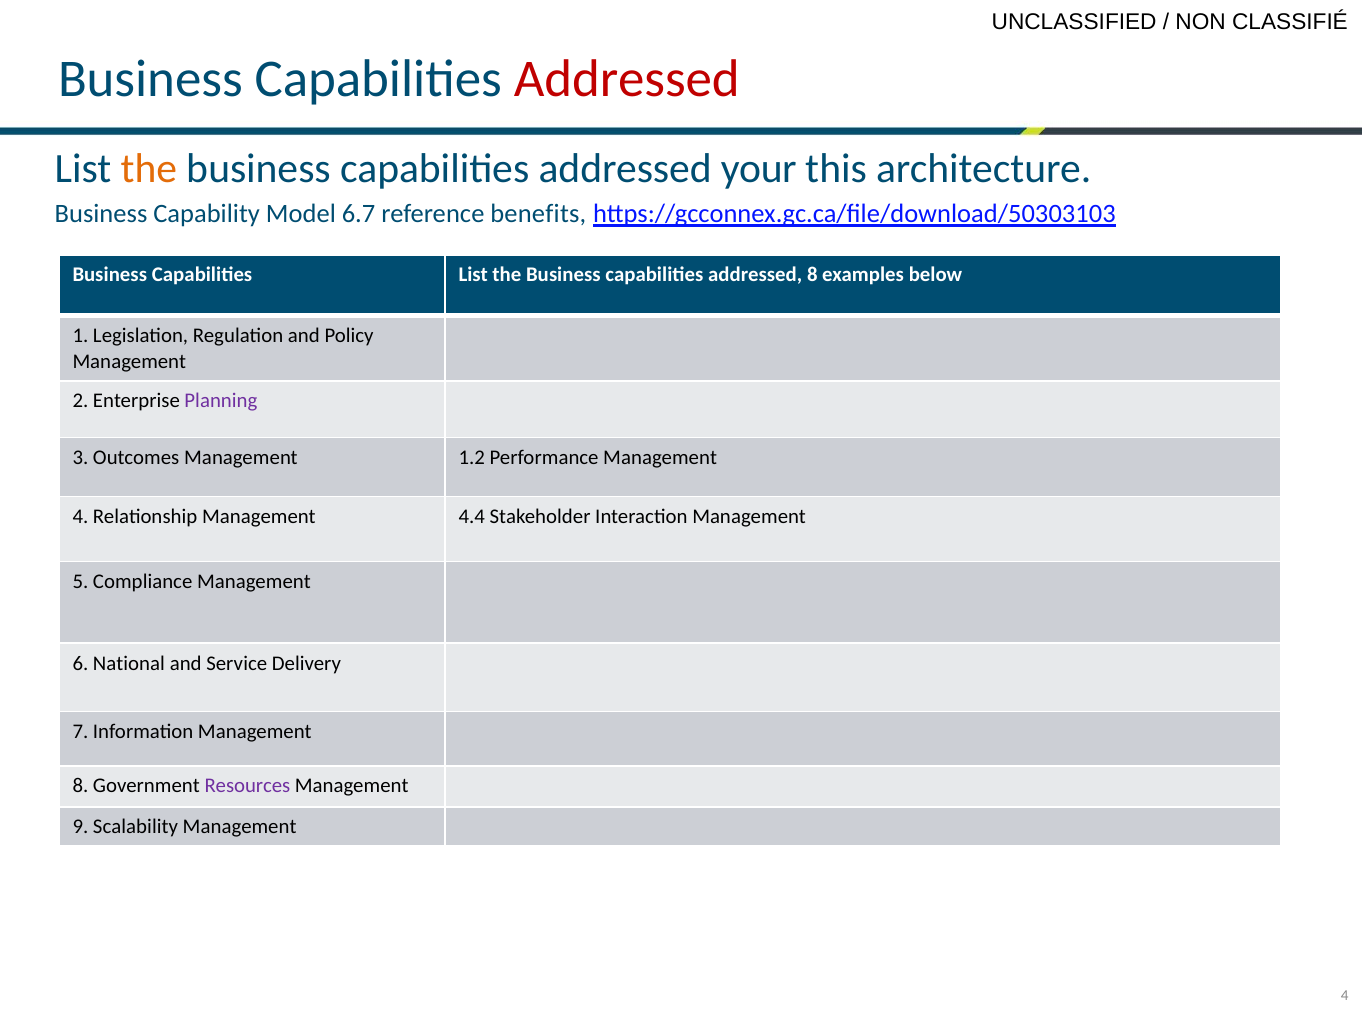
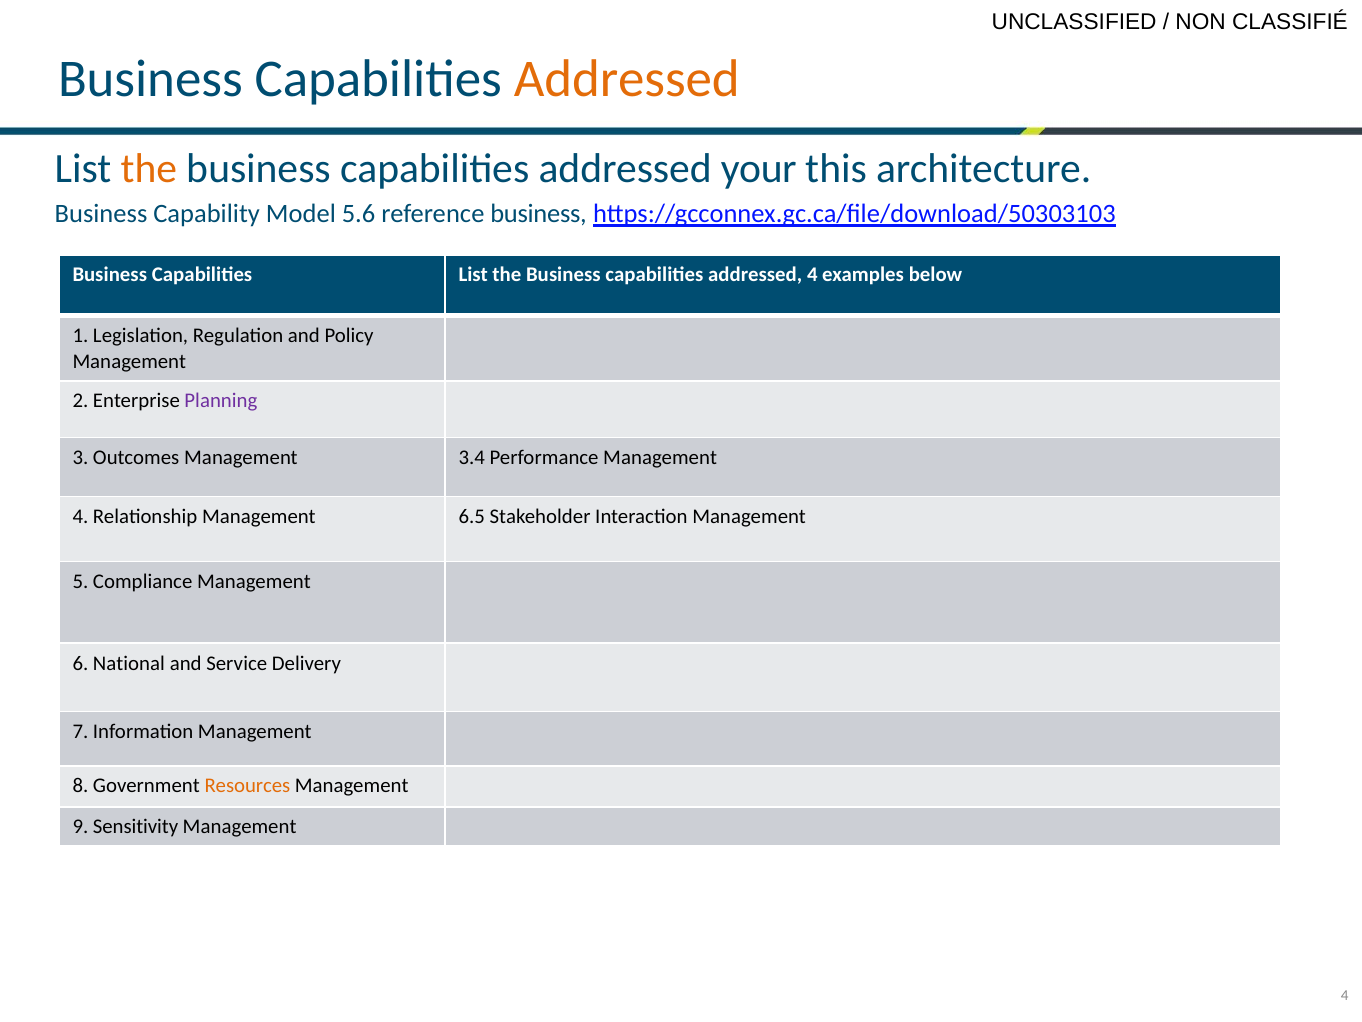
Addressed colour: red -> orange (627, 79)
6.7: 6.7 -> 5.6 (359, 214)
reference benefits: benefits -> business (539, 214)
addressed 8: 8 -> 4 (812, 275)
1.2: 1.2 -> 3.4 (472, 457)
4.4: 4.4 -> 6.5 (472, 516)
Resources colour: purple -> orange (247, 785)
Scalability: Scalability -> Sensitivity (136, 826)
